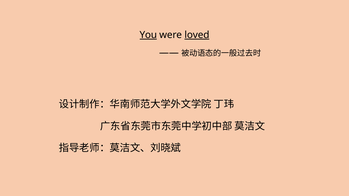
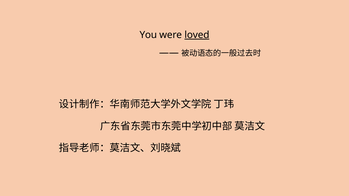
You underline: present -> none (148, 35)
